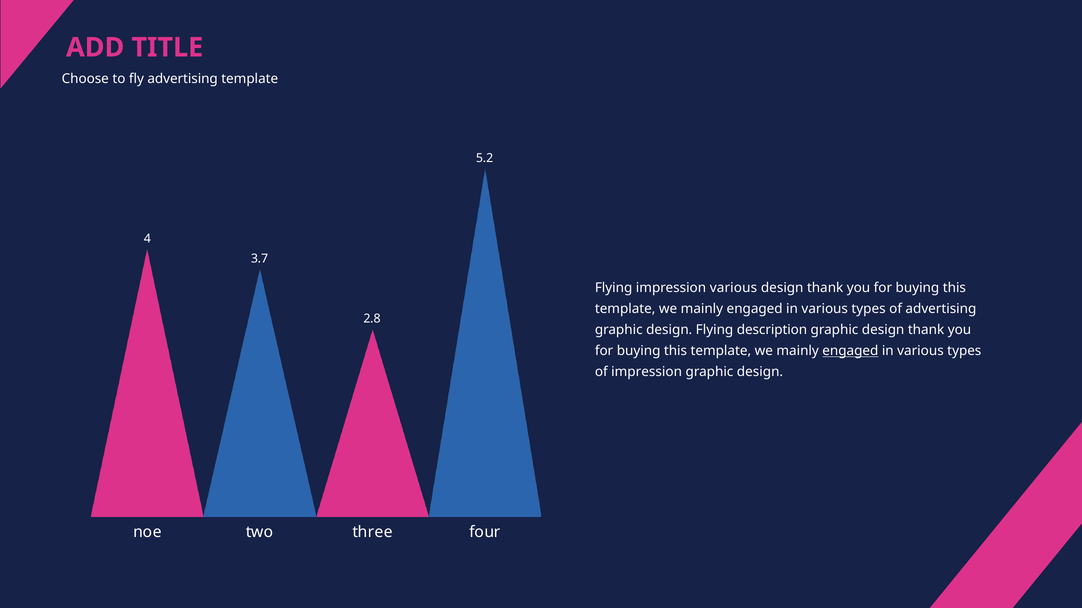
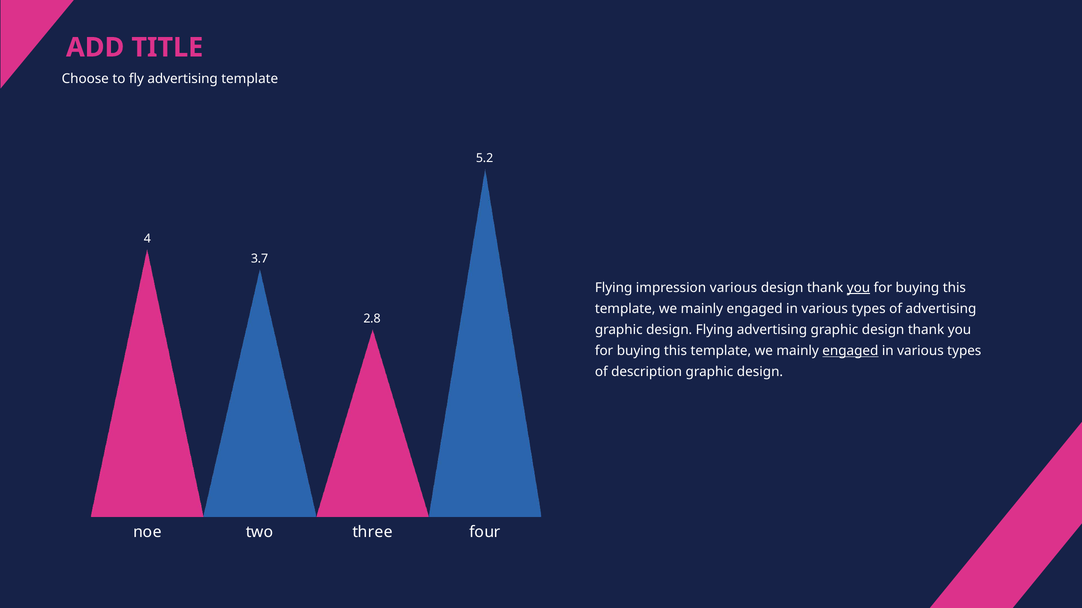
you underline: none -> present (859, 288)
Flying description: description -> advertising (772, 330)
of impression: impression -> description (647, 372)
